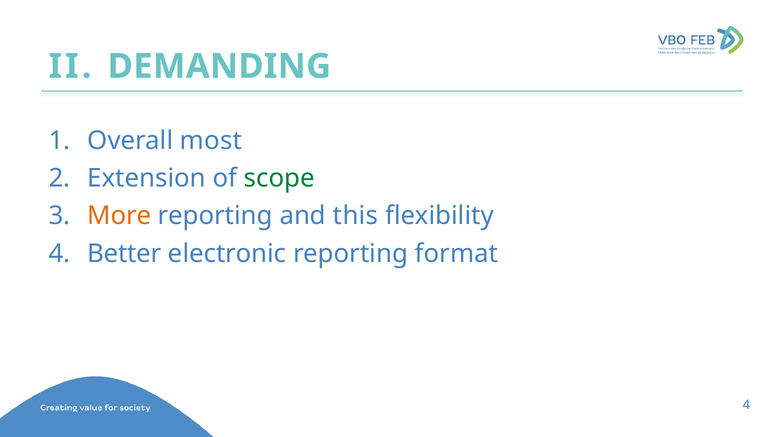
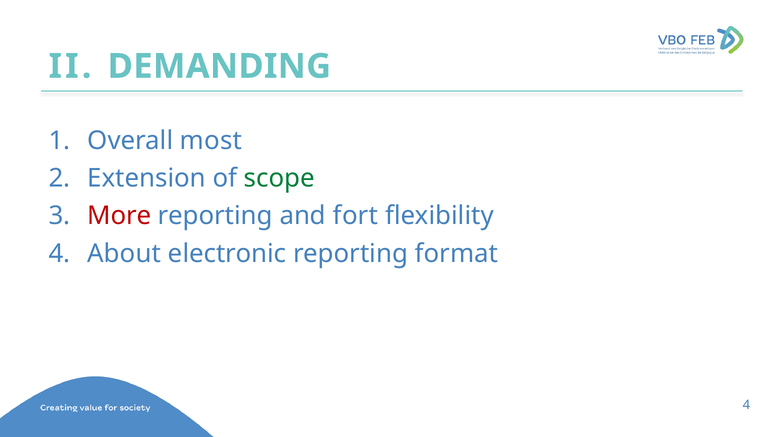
More colour: orange -> red (119, 216)
this: this -> fort (356, 216)
Better: Better -> About (124, 253)
